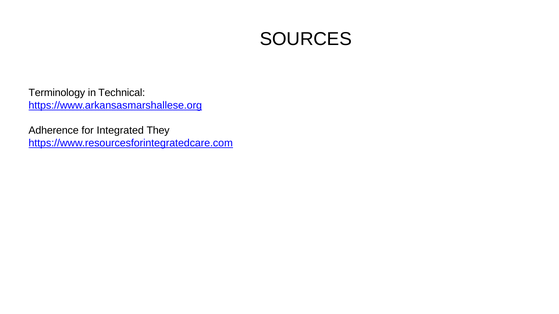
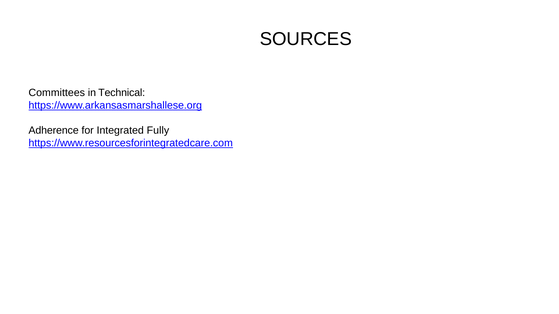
Terminology: Terminology -> Committees (57, 93)
They: They -> Fully (158, 131)
